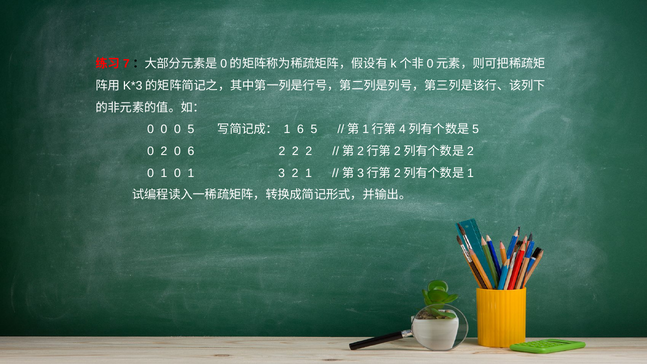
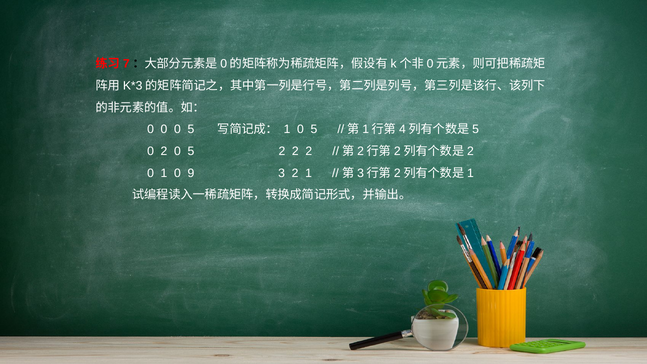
6: 6 -> 0 (300, 129)
2 0 6: 6 -> 5 (191, 151)
1 0 1: 1 -> 9 (191, 173)
